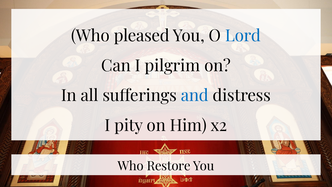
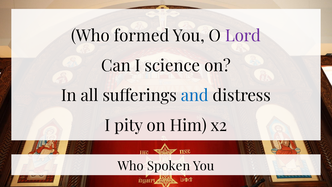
pleased: pleased -> formed (142, 36)
Lord colour: blue -> purple (243, 36)
pilgrim: pilgrim -> science (172, 66)
Restore: Restore -> Spoken (169, 166)
